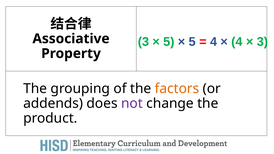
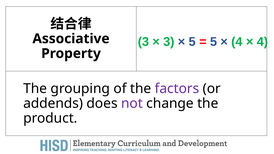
5: 5 -> 3 (169, 42)
4: 4 -> 5 (214, 42)
3: 3 -> 4 (262, 42)
factors colour: orange -> purple (177, 89)
